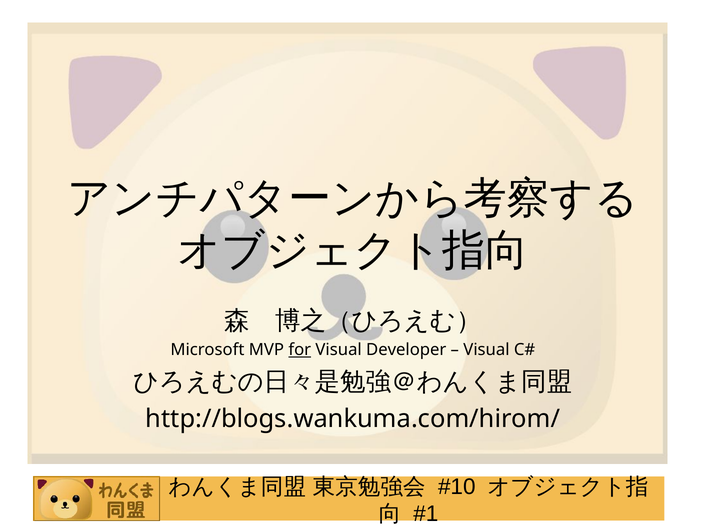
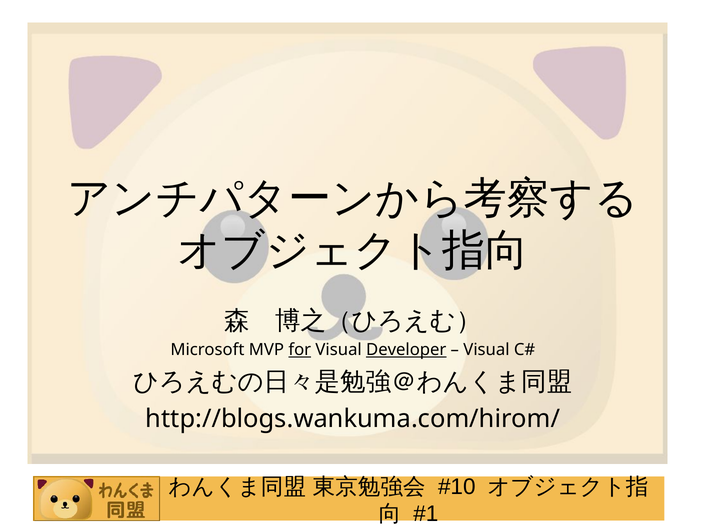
Developer underline: none -> present (406, 349)
